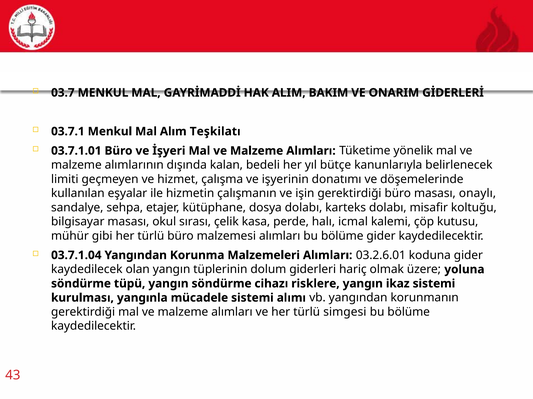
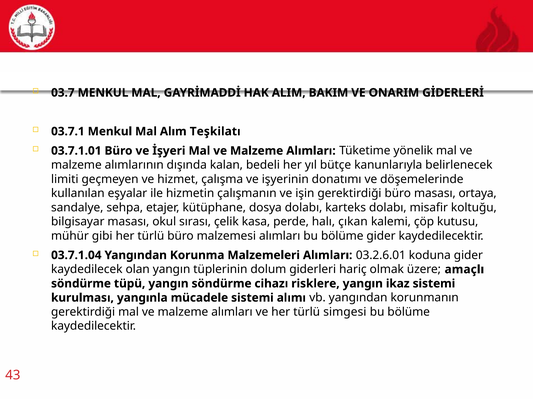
onaylı: onaylı -> ortaya (478, 194)
icmal: icmal -> çıkan (353, 222)
yoluna: yoluna -> amaçlı (464, 270)
